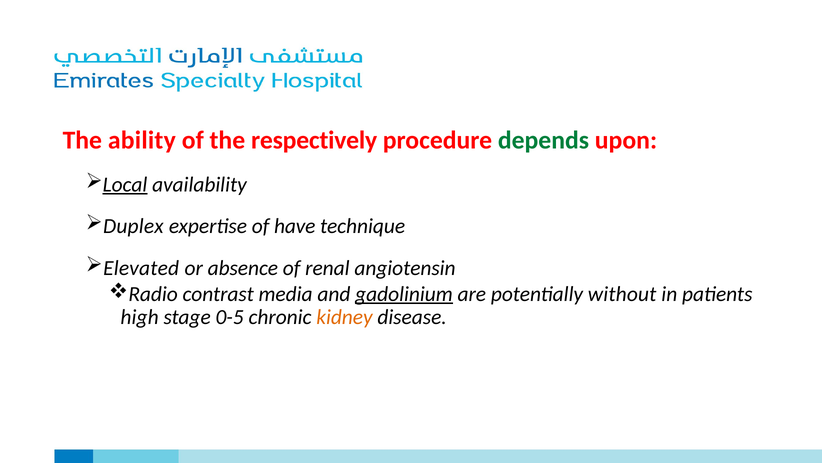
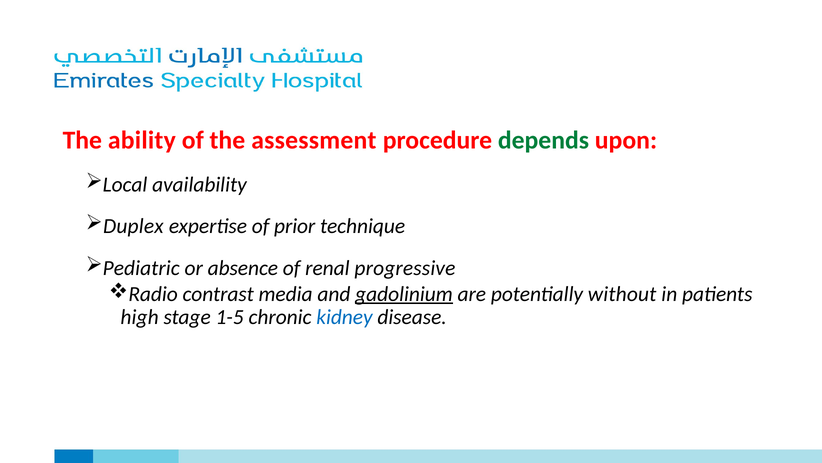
respectively: respectively -> assessment (314, 140)
Local underline: present -> none (125, 184)
have: have -> prior (295, 226)
Elevated: Elevated -> Pediatric (141, 268)
angiotensin: angiotensin -> progressive (405, 268)
0-5: 0-5 -> 1-5 (230, 317)
kidney colour: orange -> blue (344, 317)
